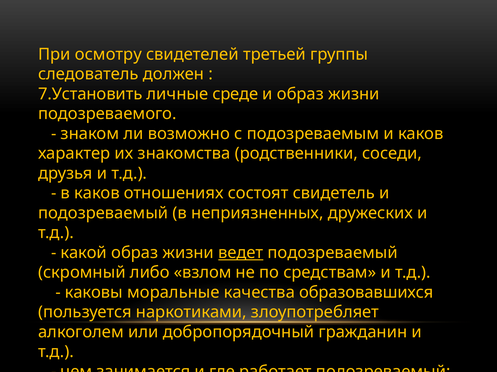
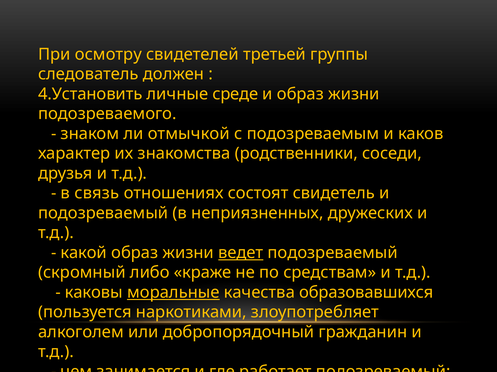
7.Установить: 7.Установить -> 4.Установить (90, 94)
возможно: возможно -> отмычкой (189, 134)
в каков: каков -> связь (97, 194)
взлом: взлом -> краже (203, 273)
моральные underline: none -> present (173, 293)
